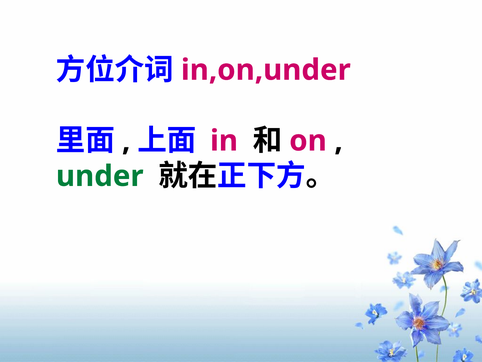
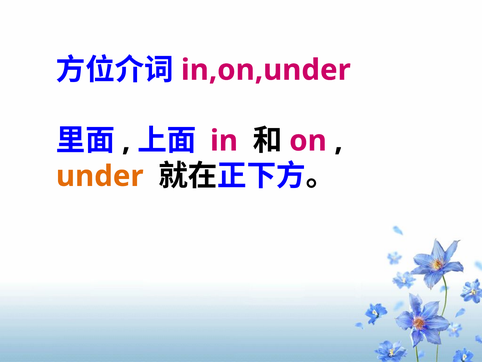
under colour: green -> orange (100, 176)
